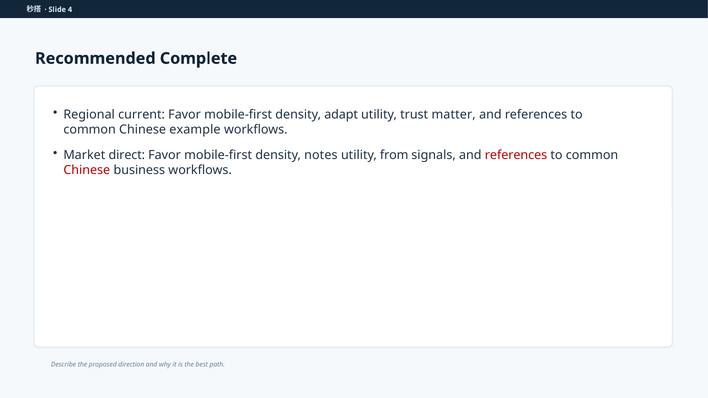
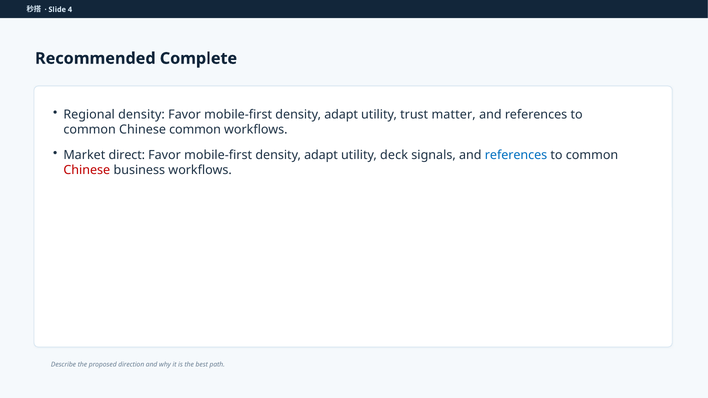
Regional current: current -> density (142, 115)
Chinese example: example -> common (195, 130)
notes: notes -> adapt (321, 155)
from: from -> deck (394, 155)
references colour: red -> blue (516, 155)
